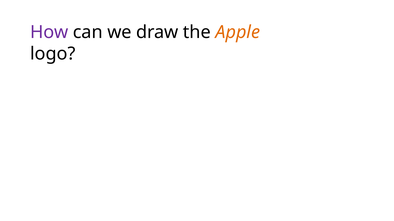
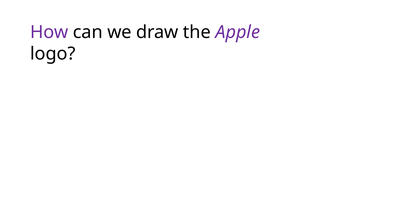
Apple colour: orange -> purple (238, 32)
